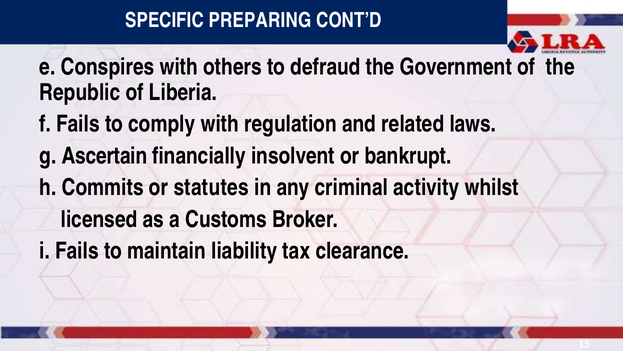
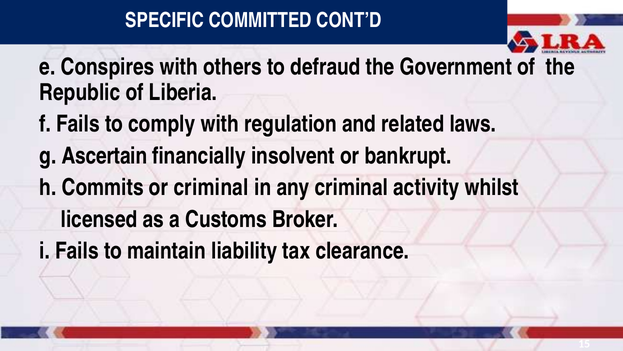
PREPARING: PREPARING -> COMMITTED (260, 21)
or statutes: statutes -> criminal (211, 187)
